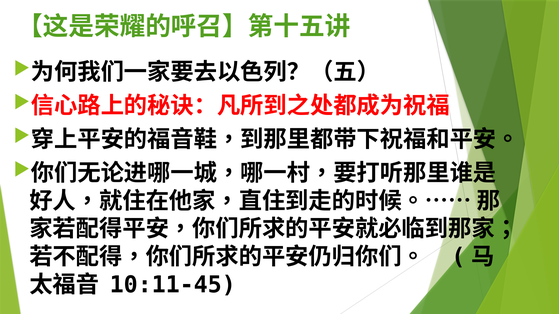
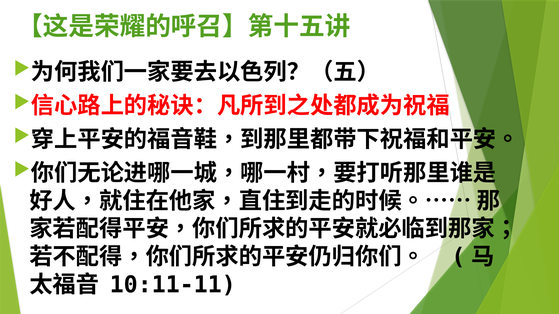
10:11-45: 10:11-45 -> 10:11-11 (173, 285)
